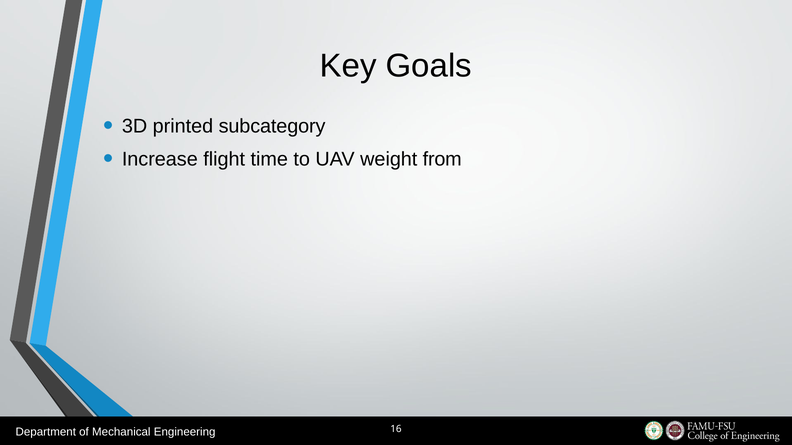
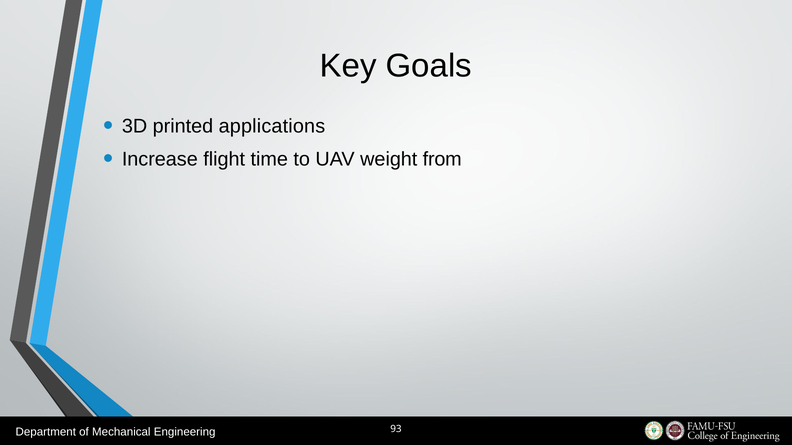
subcategory: subcategory -> applications (272, 127)
16: 16 -> 93 (396, 430)
